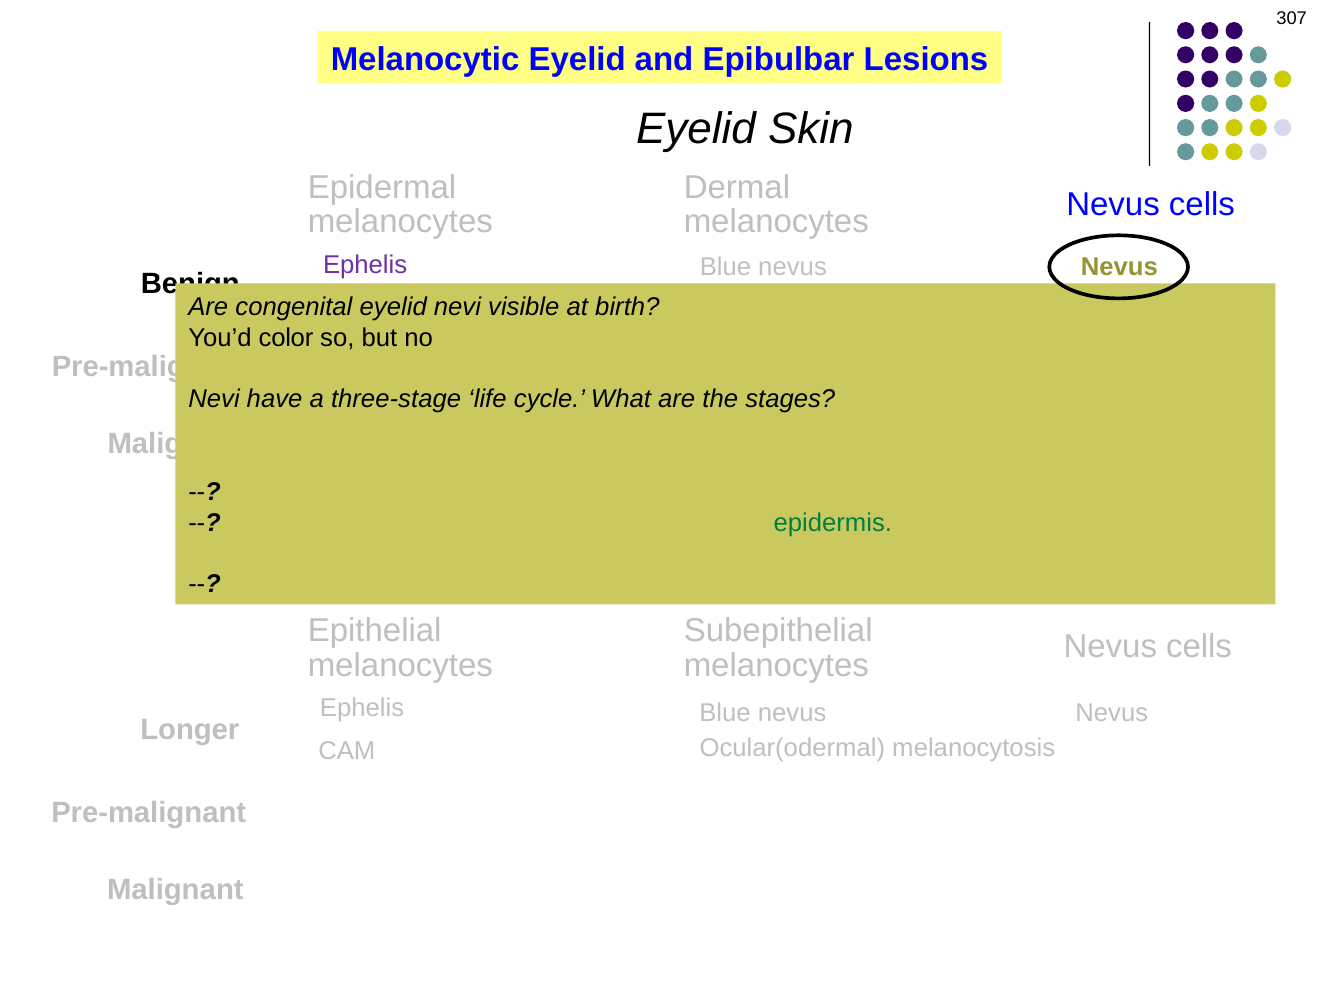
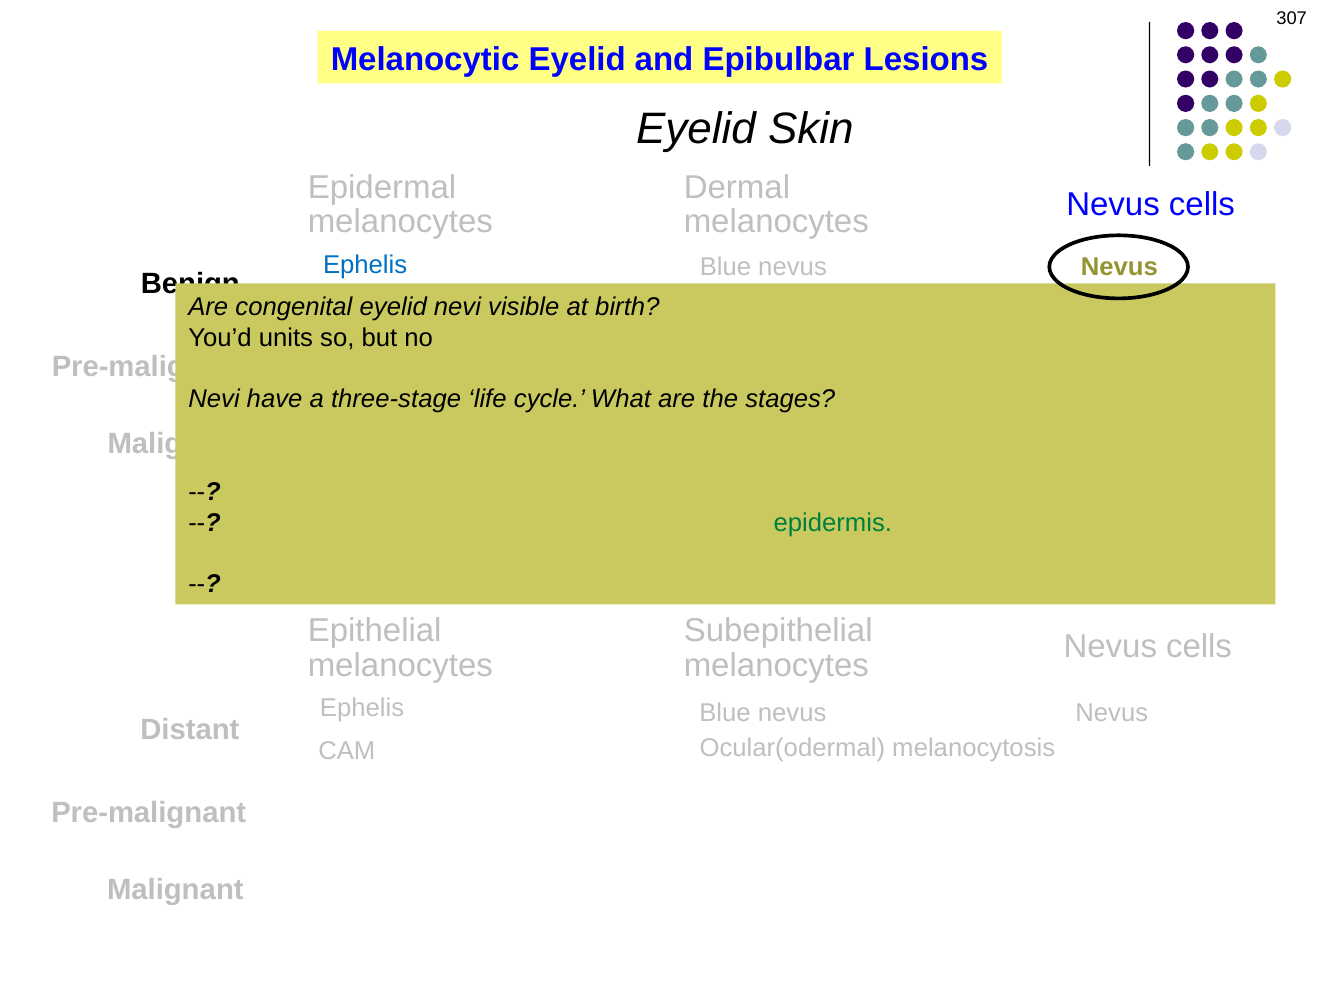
Ephelis colour: purple -> blue (365, 265)
color: color -> units (286, 338)
Longer: Longer -> Distant (190, 730)
